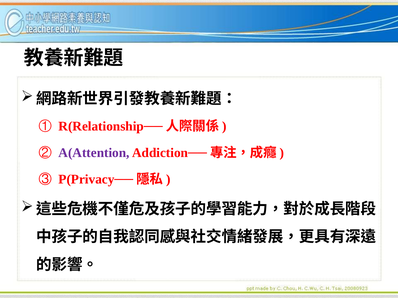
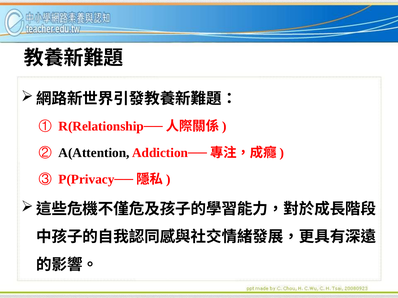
A(Attention colour: purple -> black (94, 153)
